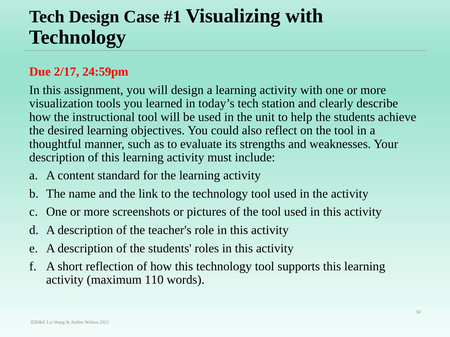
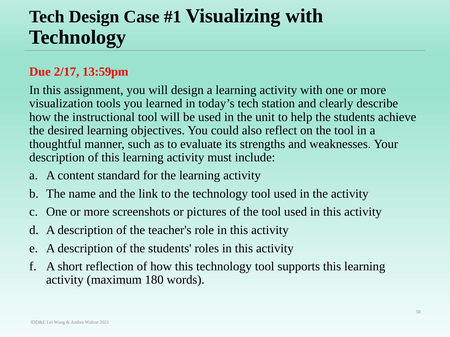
24:59pm: 24:59pm -> 13:59pm (105, 72)
110: 110 -> 180 (154, 280)
